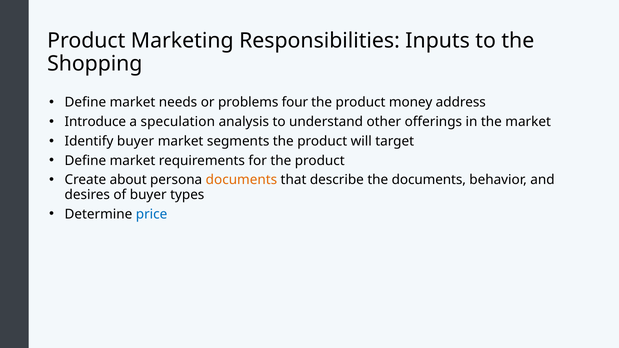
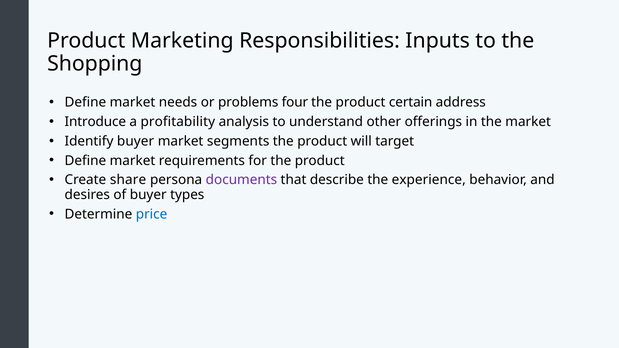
money: money -> certain (411, 102)
speculation: speculation -> profitability (178, 122)
about: about -> share (128, 180)
documents colour: orange -> purple (241, 180)
the documents: documents -> experience (429, 180)
